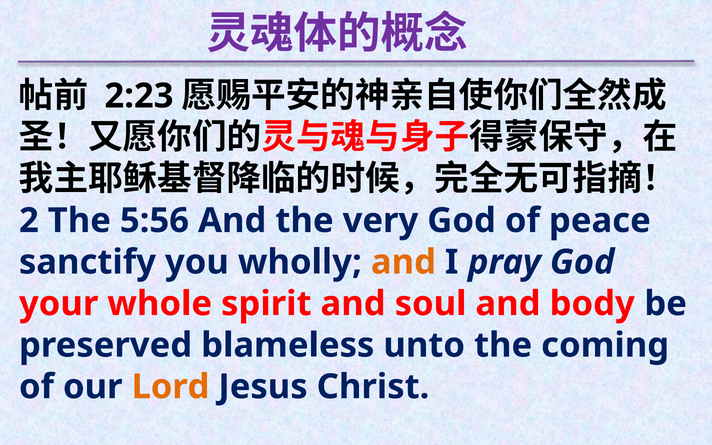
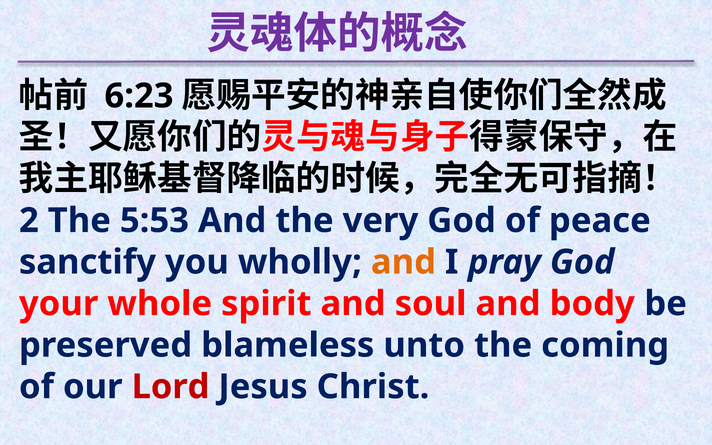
2:23: 2:23 -> 6:23 (139, 96)
5:56: 5:56 -> 5:53 (154, 221)
Lord colour: orange -> red (171, 387)
